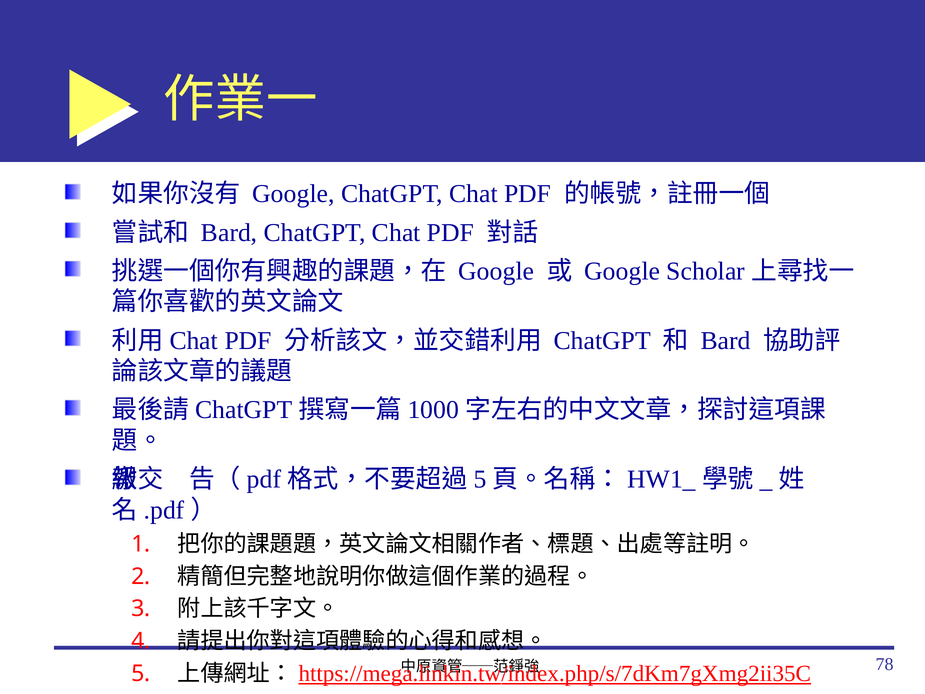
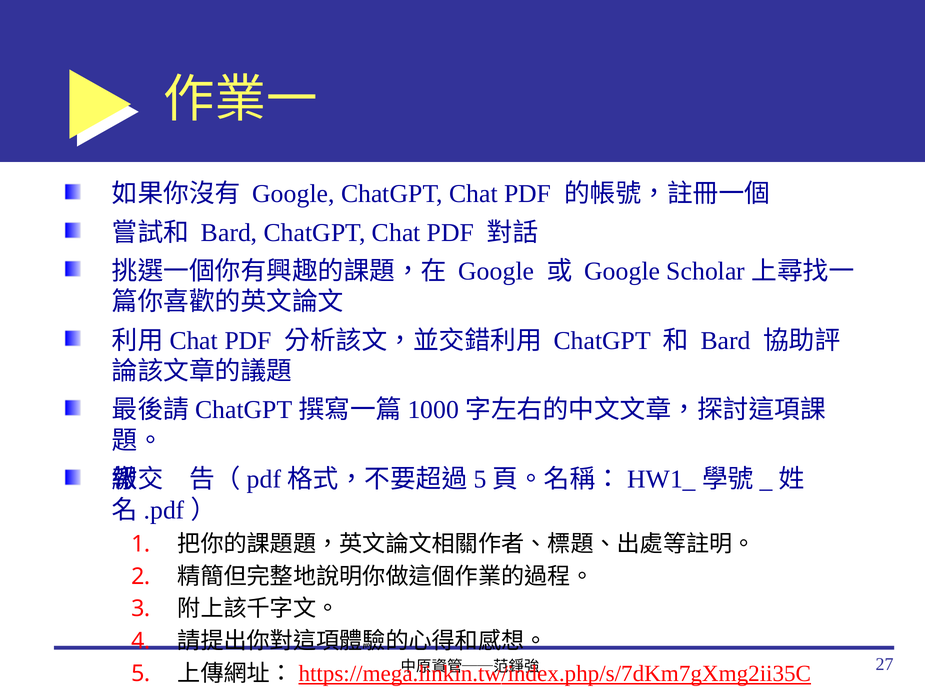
78: 78 -> 27 (885, 664)
